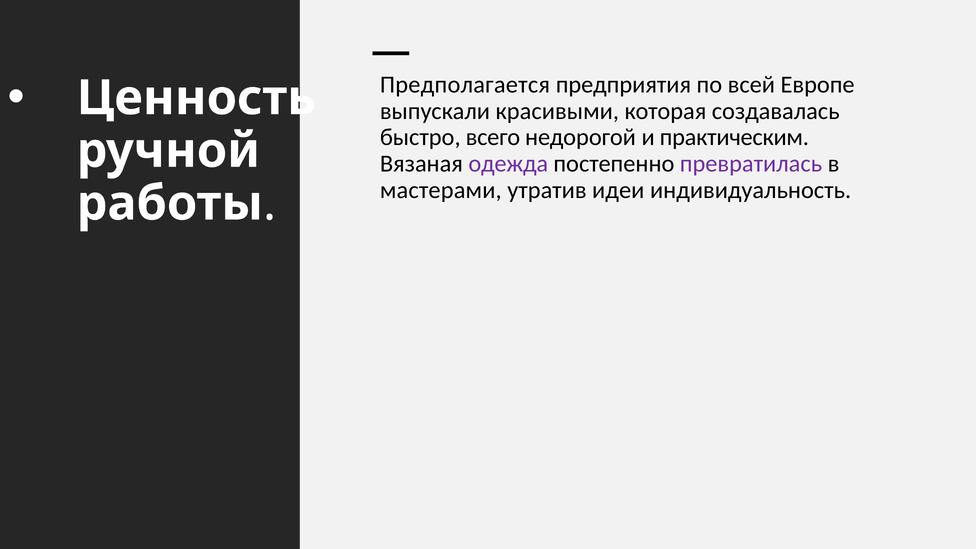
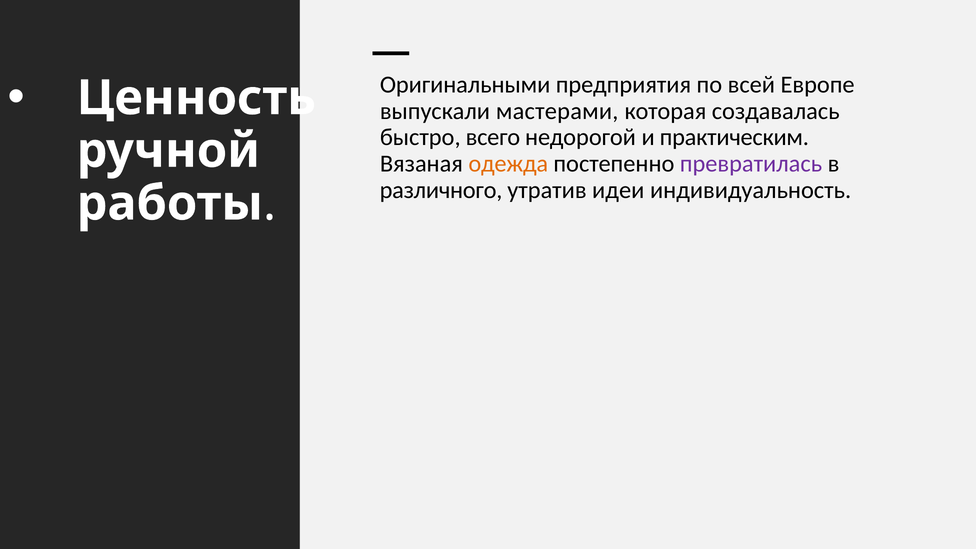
Предполагается: Предполагается -> Оригинальными (465, 85)
красивыми: красивыми -> мастерами (557, 111)
одежда colour: purple -> orange (508, 164)
мастерами: мастерами -> различного (441, 190)
